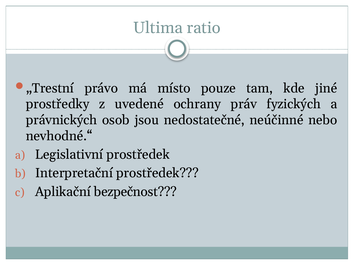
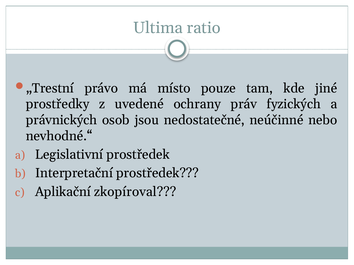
bezpečnost: bezpečnost -> zkopíroval (135, 192)
